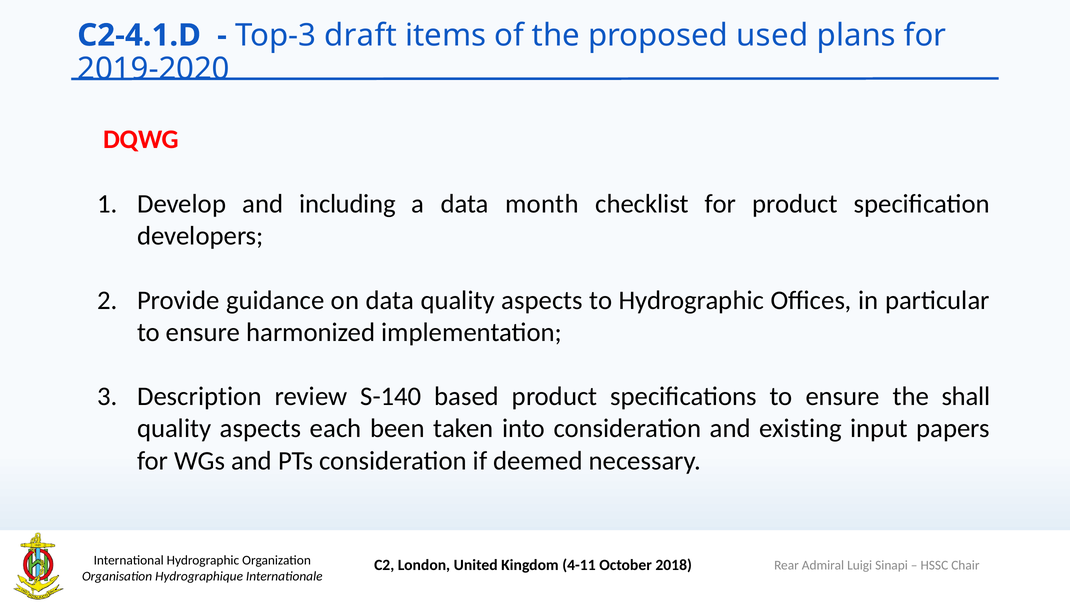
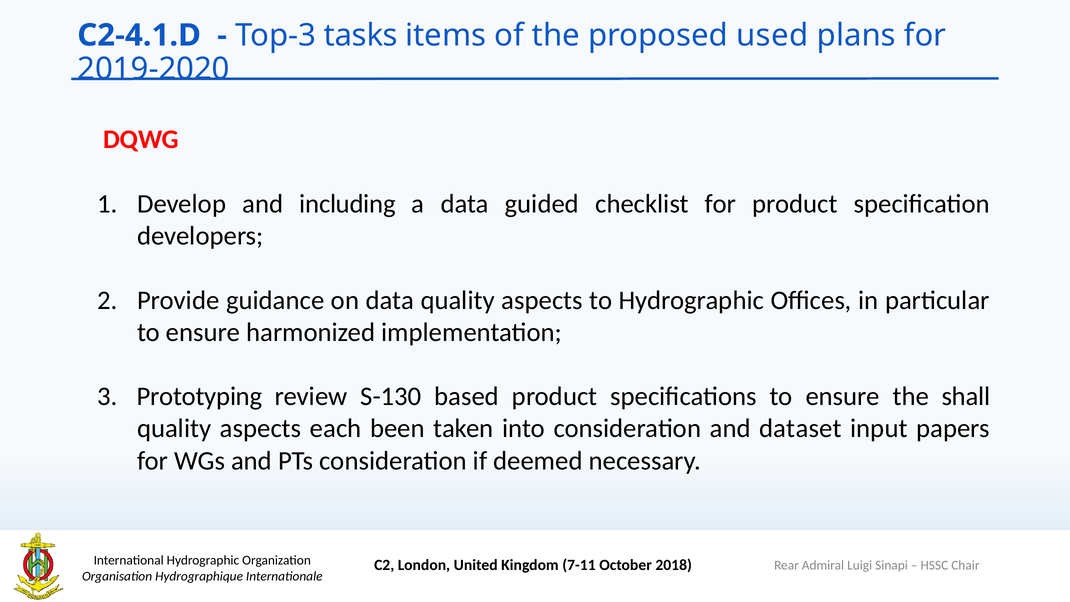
draft: draft -> tasks (361, 35)
month: month -> guided (542, 204)
Description: Description -> Prototyping (200, 396)
S-140: S-140 -> S-130 (391, 396)
existing: existing -> dataset (800, 429)
4-11: 4-11 -> 7-11 (579, 565)
